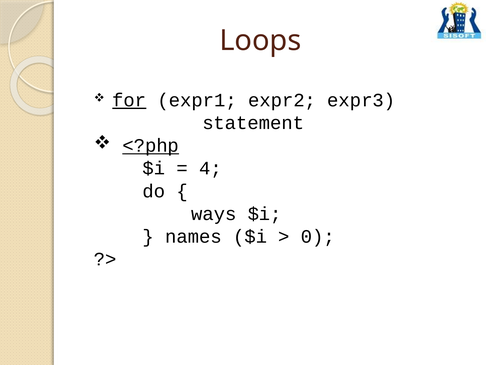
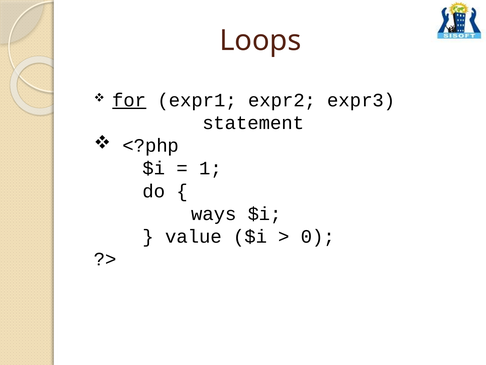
<?php underline: present -> none (151, 145)
4: 4 -> 1 (210, 168)
names: names -> value (193, 236)
